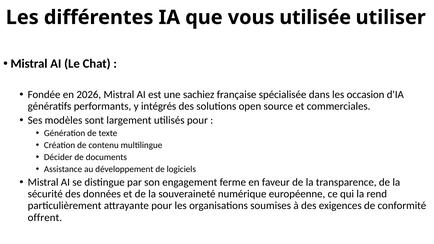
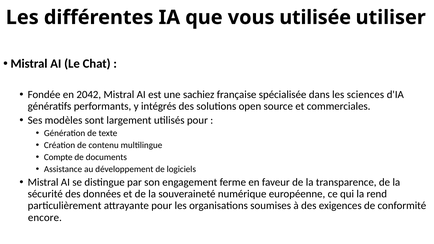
2026: 2026 -> 2042 (89, 95)
occasion: occasion -> sciences (365, 95)
Décider: Décider -> Compte (58, 157)
offrent: offrent -> encore (45, 218)
